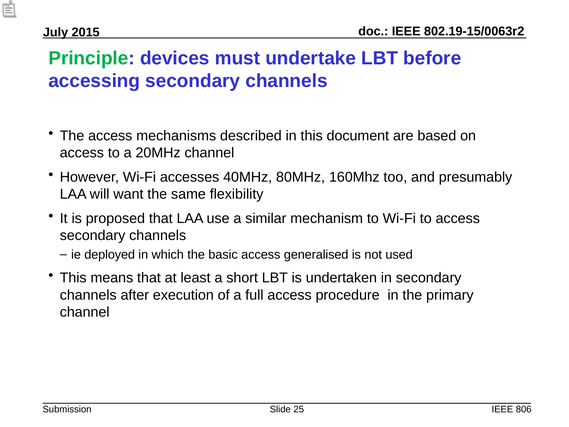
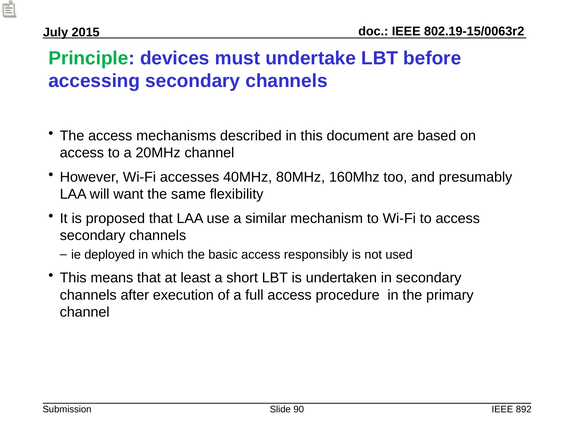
generalised: generalised -> responsibly (316, 254)
25: 25 -> 90 (299, 409)
806: 806 -> 892 (524, 409)
